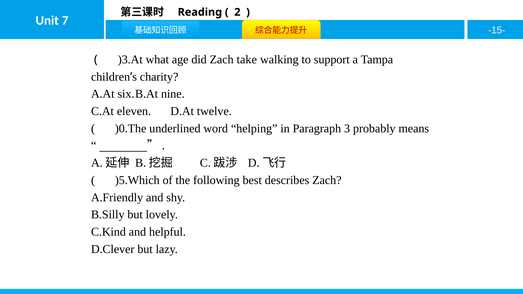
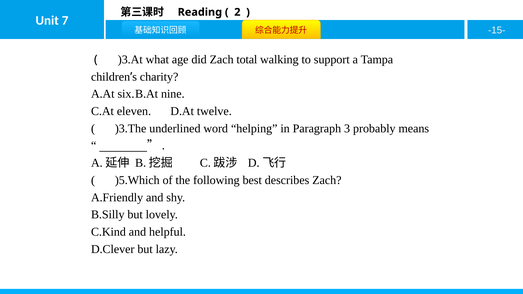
take: take -> total (247, 60)
)0.The: )0.The -> )3.The (131, 129)
